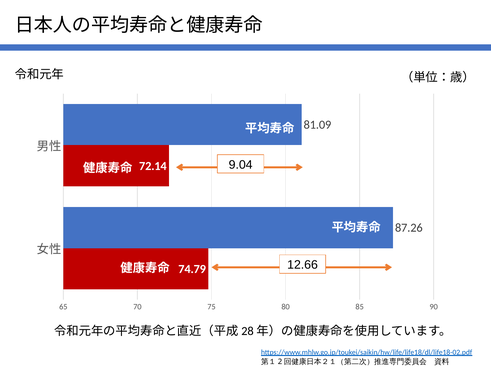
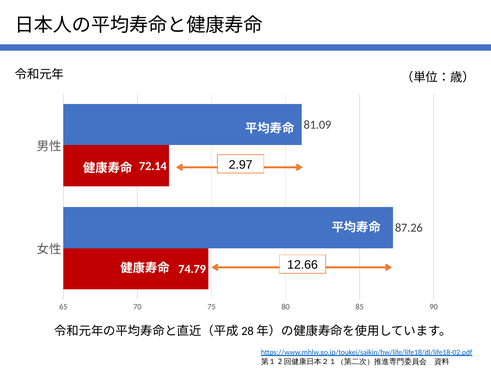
9.04: 9.04 -> 2.97 (241, 165)
